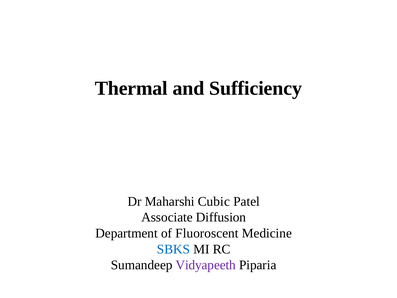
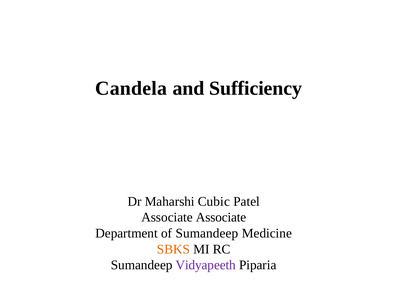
Thermal: Thermal -> Candela (131, 88)
Associate Diffusion: Diffusion -> Associate (221, 217)
of Fluoroscent: Fluoroscent -> Sumandeep (207, 233)
SBKS colour: blue -> orange (173, 249)
